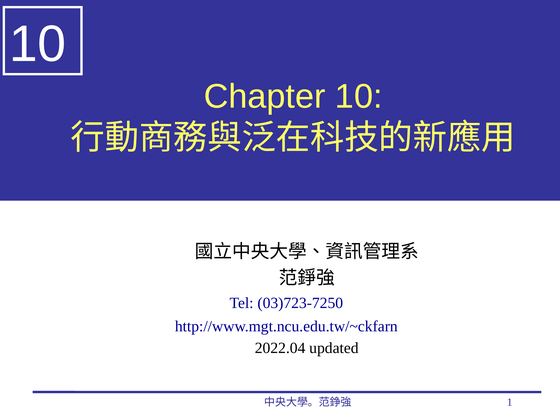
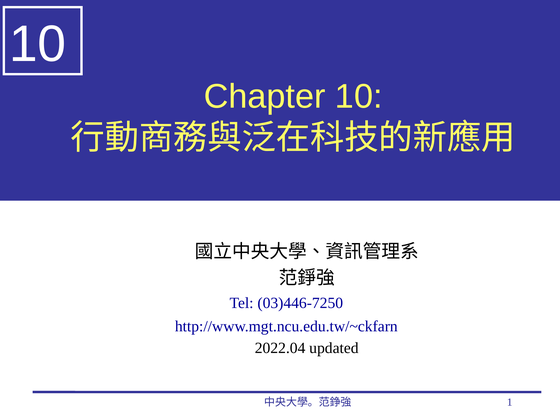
03)723-7250: 03)723-7250 -> 03)446-7250 (300, 303)
